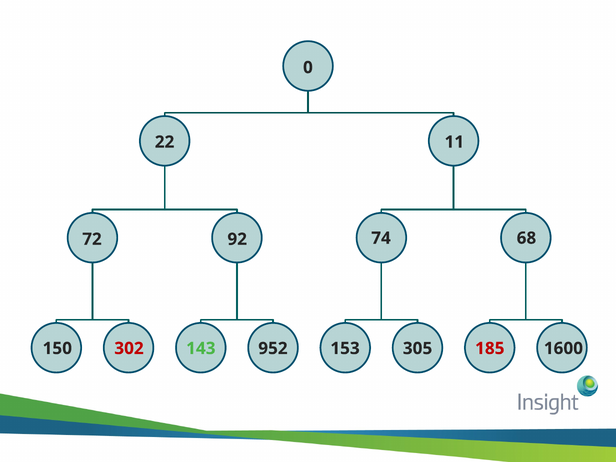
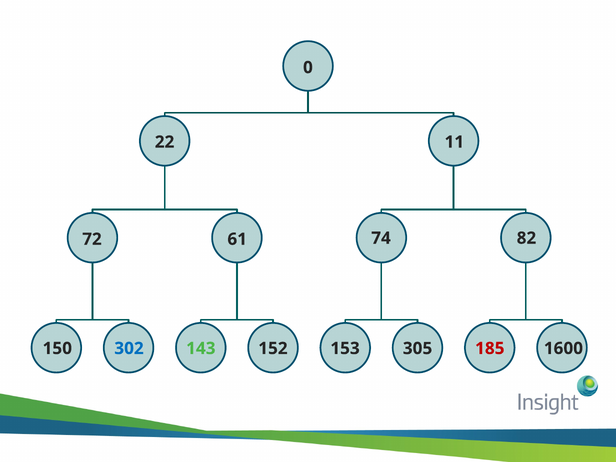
92: 92 -> 61 (237, 239)
68: 68 -> 82 (526, 238)
302 colour: red -> blue (129, 348)
952: 952 -> 152 (273, 348)
